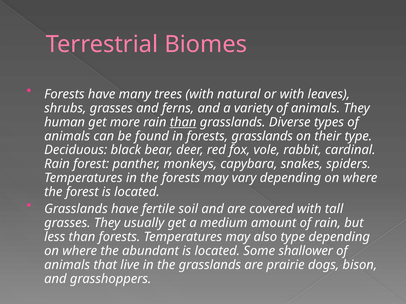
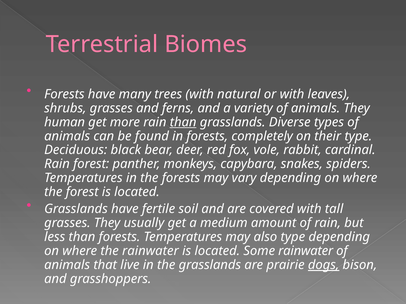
forests grasslands: grasslands -> completely (262, 136)
the abundant: abundant -> rainwater (150, 251)
Some shallower: shallower -> rainwater (306, 251)
dogs underline: none -> present (324, 265)
